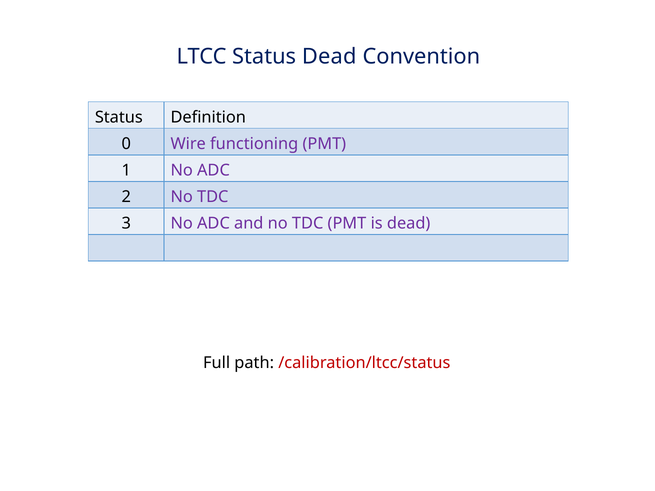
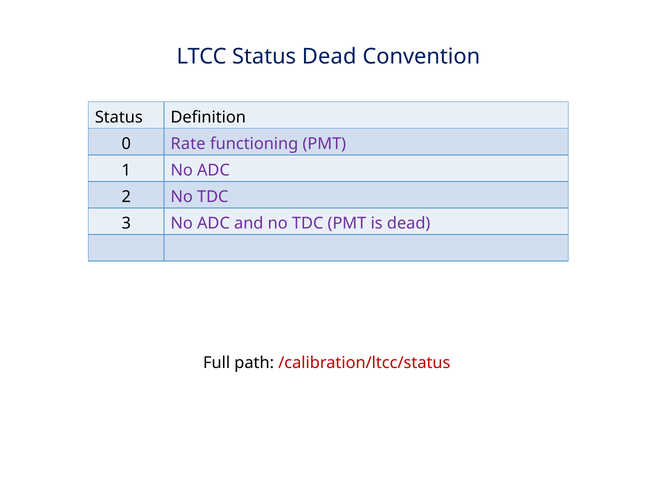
Wire: Wire -> Rate (188, 144)
